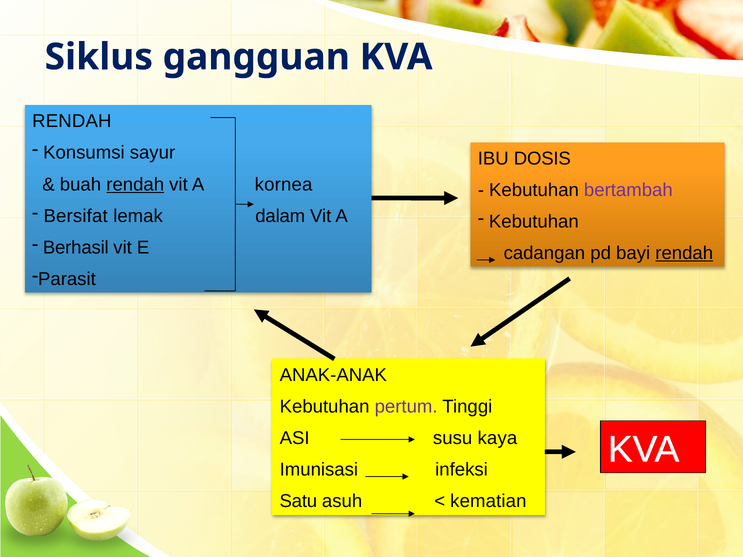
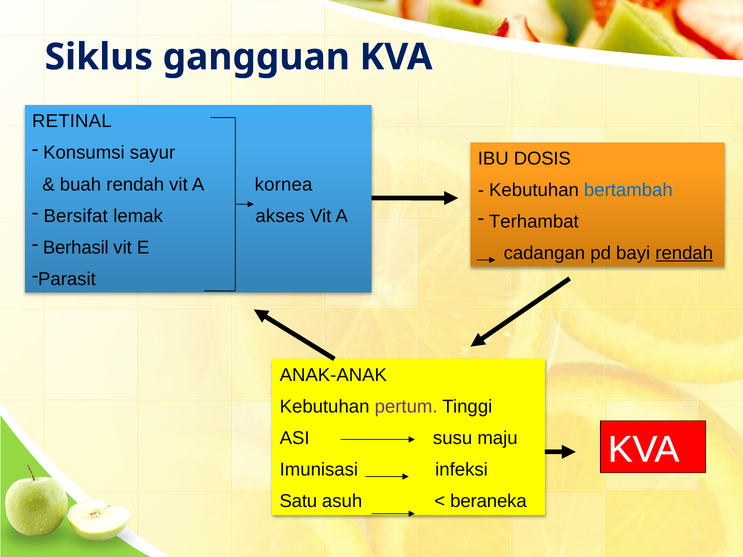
RENDAH: RENDAH -> RETINAL (72, 121)
rendah underline: present -> none (135, 185)
bertambah colour: purple -> blue (628, 190)
dalam: dalam -> akses (280, 216)
Kebutuhan: Kebutuhan -> Terhambat (534, 222)
kaya: kaya -> maju (498, 438)
kematian: kematian -> beraneka (488, 502)
